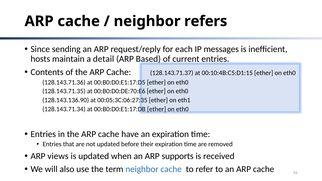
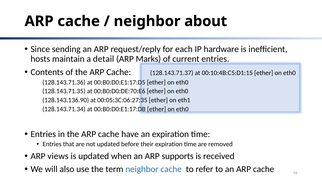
refers: refers -> about (206, 21)
messages: messages -> hardware (221, 49)
Based: Based -> Marks (148, 59)
